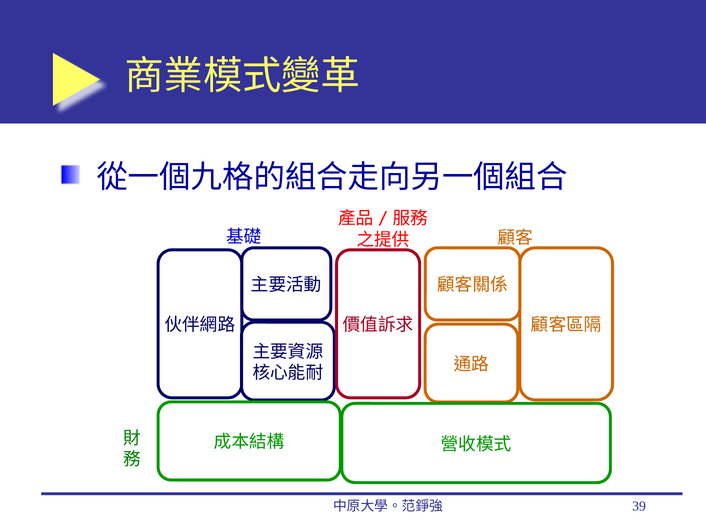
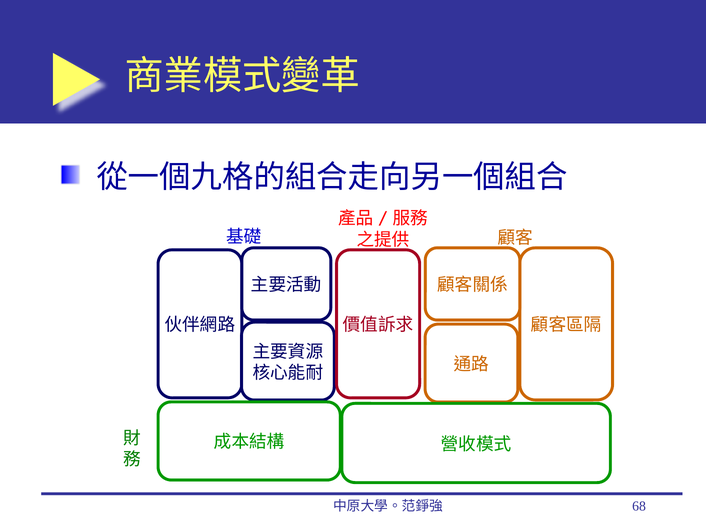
39: 39 -> 68 (639, 507)
